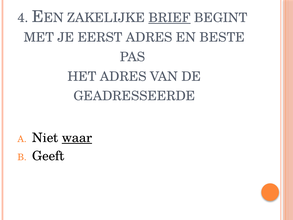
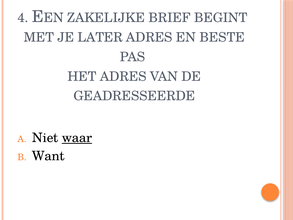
BRIEF underline: present -> none (169, 18)
EERST: EERST -> LATER (100, 37)
Geeft: Geeft -> Want (48, 156)
